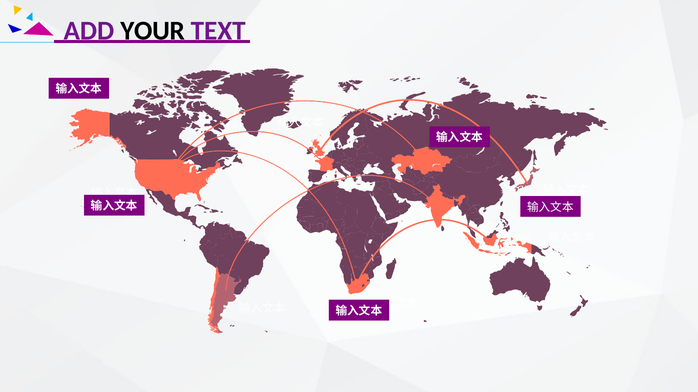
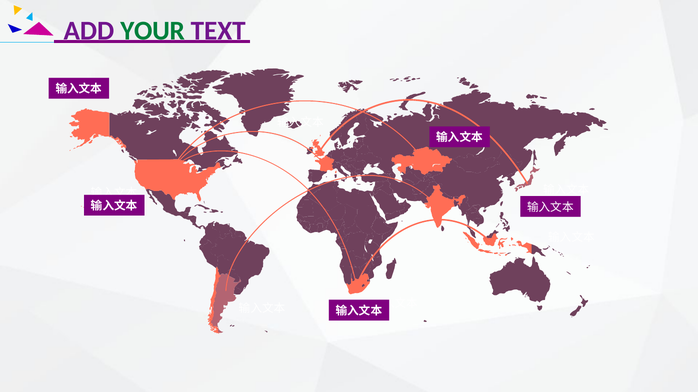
YOUR colour: black -> green (153, 31)
